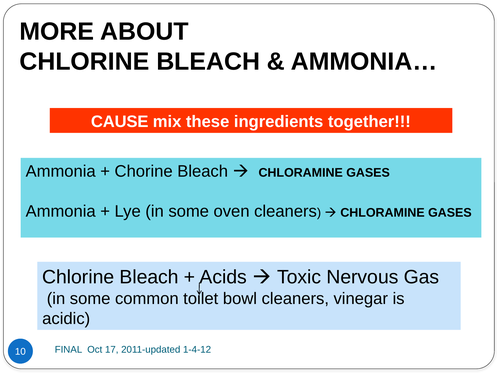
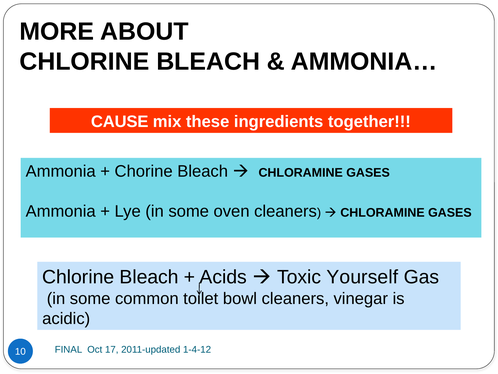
Nervous: Nervous -> Yourself (362, 277)
